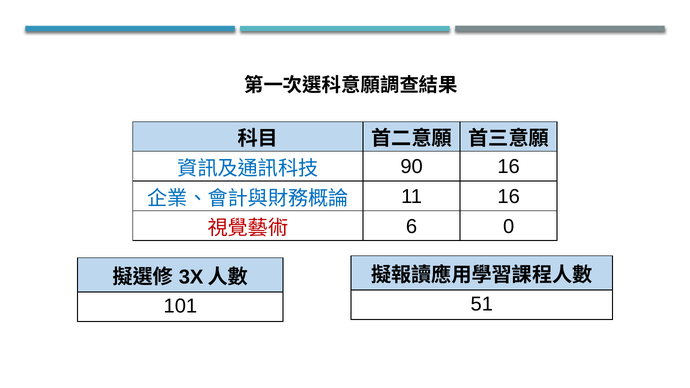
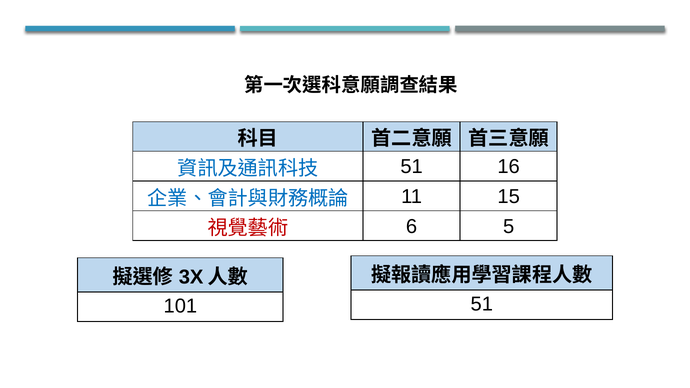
90: 90 -> 51 (412, 167)
11 16: 16 -> 15 (509, 197)
0: 0 -> 5 (509, 226)
